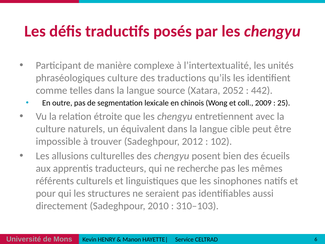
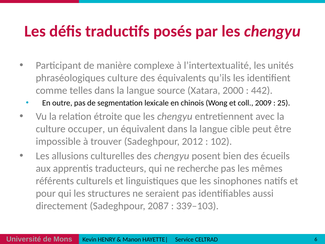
traductions: traductions -> équivalents (182, 78)
2052: 2052 -> 2000 (233, 90)
naturels: naturels -> occuper (86, 129)
2010: 2010 -> 2087 (158, 206)
310–103: 310–103 -> 339–103 (197, 206)
